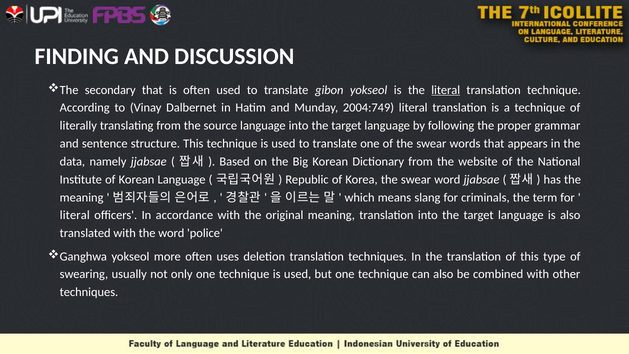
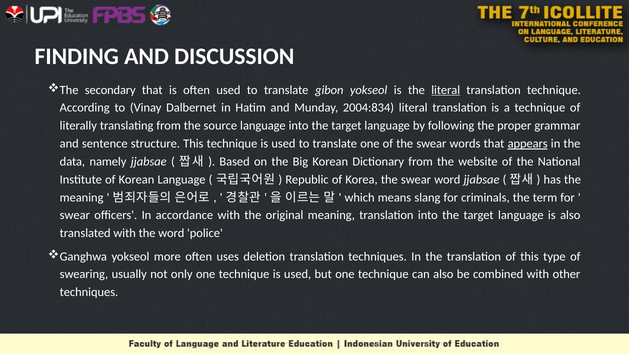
2004:749: 2004:749 -> 2004:834 (369, 108)
appears underline: none -> present (528, 144)
literal: literal -> swear (75, 215)
